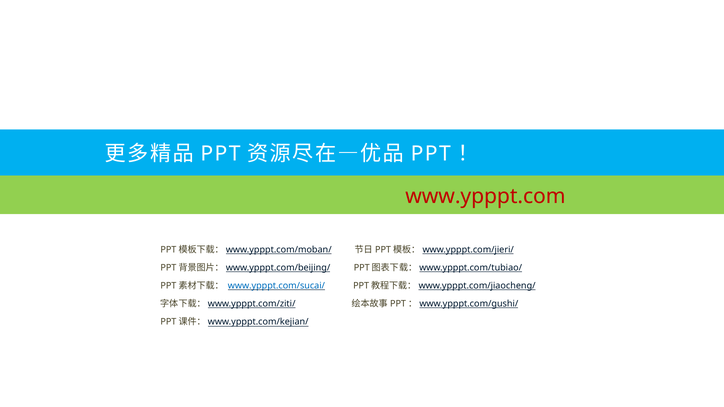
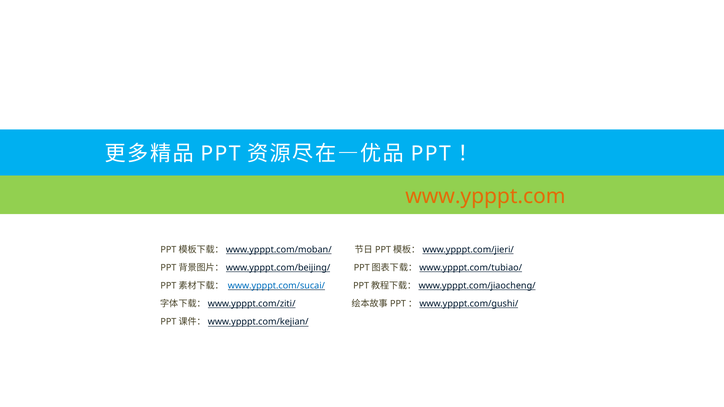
www.ypppt.com colour: red -> orange (485, 196)
